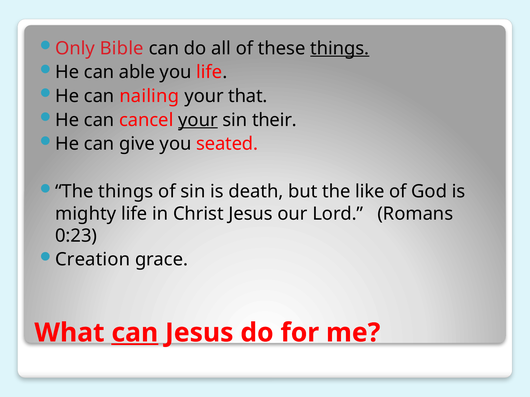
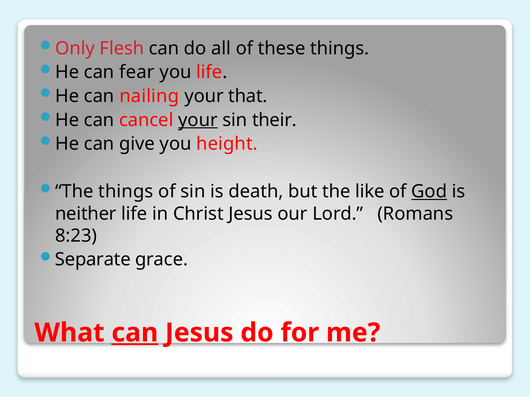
Bible: Bible -> Flesh (122, 48)
things underline: present -> none (340, 48)
able: able -> fear (137, 72)
seated: seated -> height (227, 144)
God underline: none -> present (429, 192)
mighty: mighty -> neither (86, 214)
0:23: 0:23 -> 8:23 (76, 236)
Creation: Creation -> Separate (93, 260)
